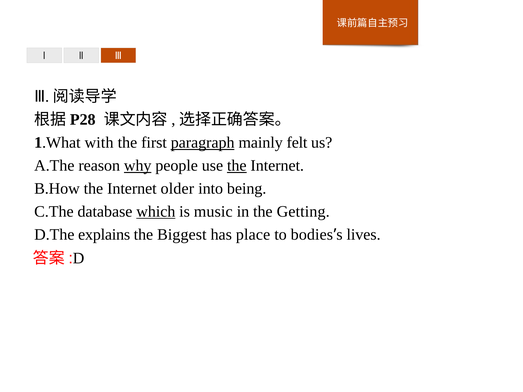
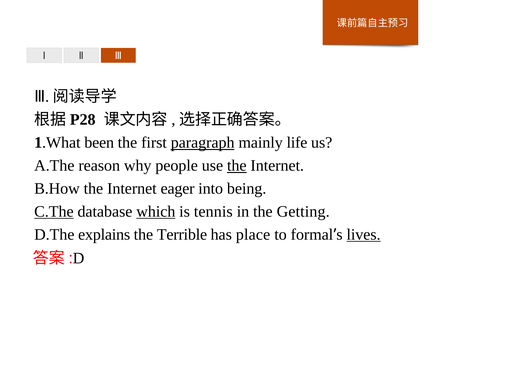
with: with -> been (99, 143)
felt: felt -> life (297, 143)
why underline: present -> none (138, 166)
older: older -> eager (178, 189)
C.The underline: none -> present (54, 212)
music: music -> tennis (213, 212)
Biggest: Biggest -> Terrible (182, 235)
bodies: bodies -> formal (312, 235)
lives underline: none -> present (364, 235)
